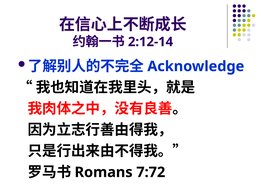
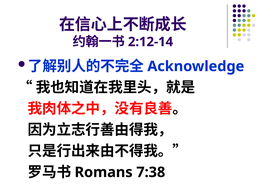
7:72: 7:72 -> 7:38 (151, 172)
